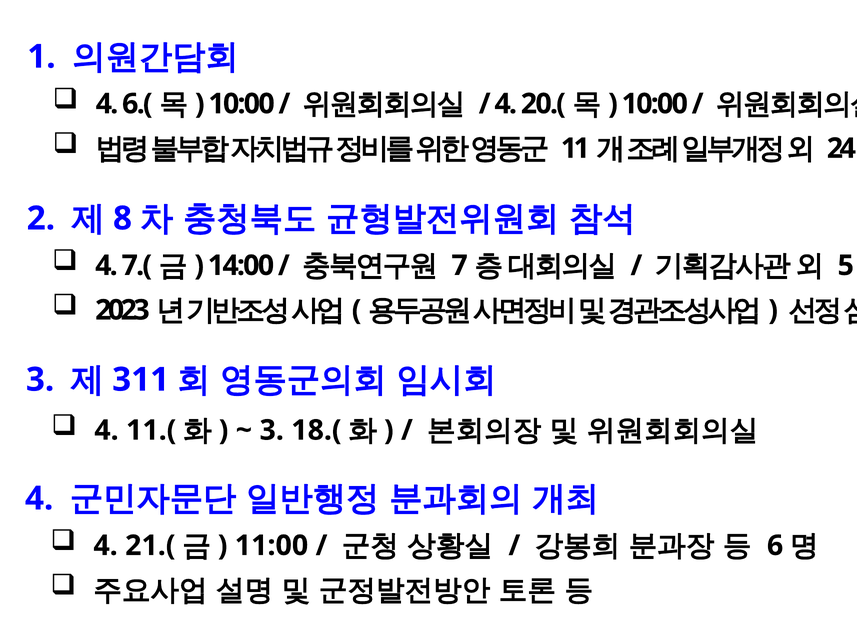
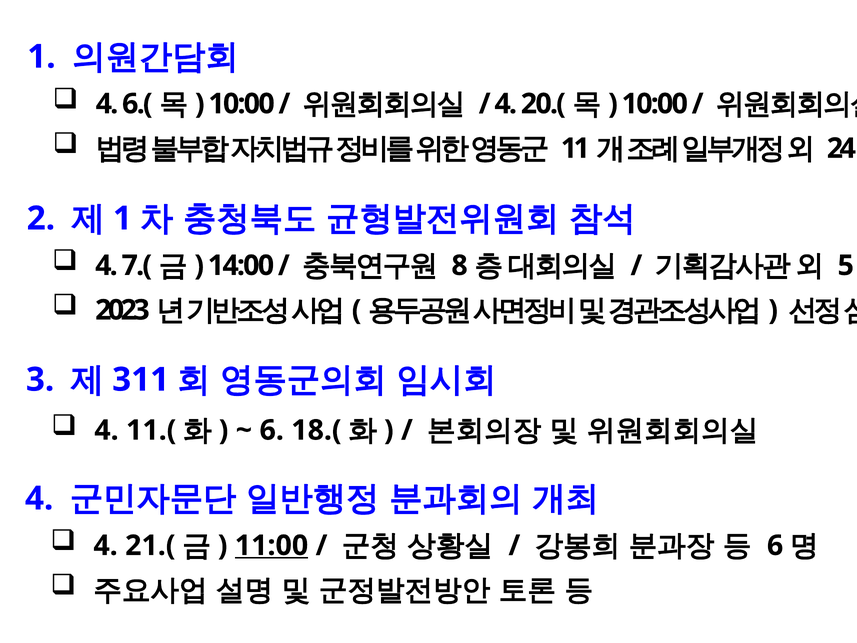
8: 8 -> 1 (122, 218)
7: 7 -> 8 (460, 265)
3: 3 -> 6 (272, 430)
11:00 underline: none -> present (272, 545)
